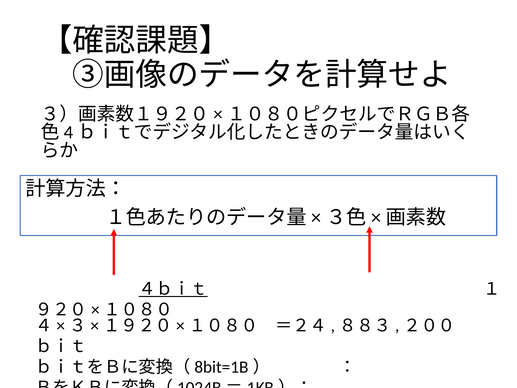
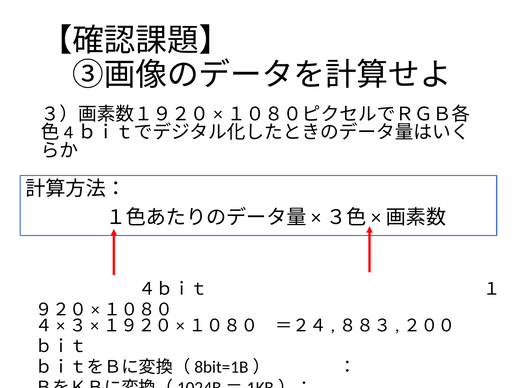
４ｂｉｔ underline: present -> none (173, 289)
